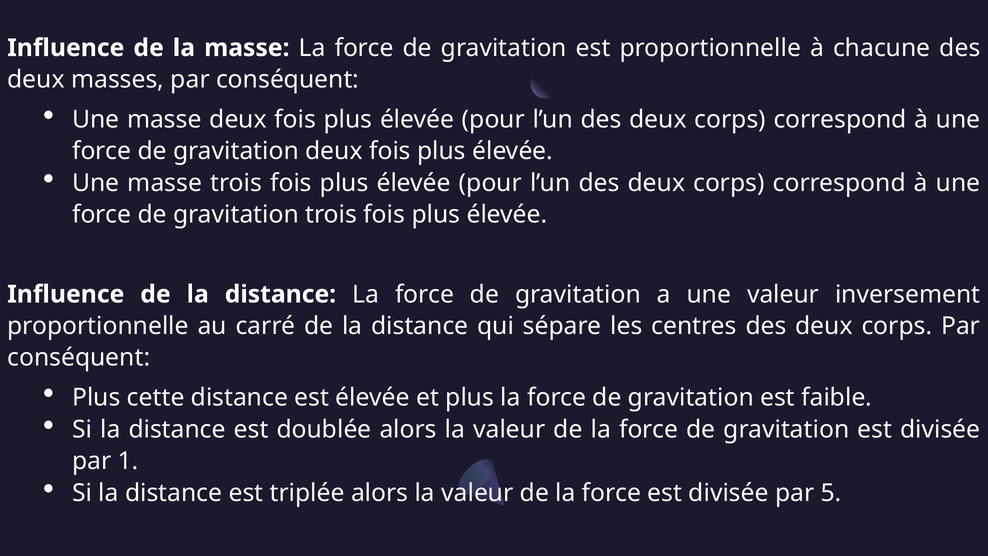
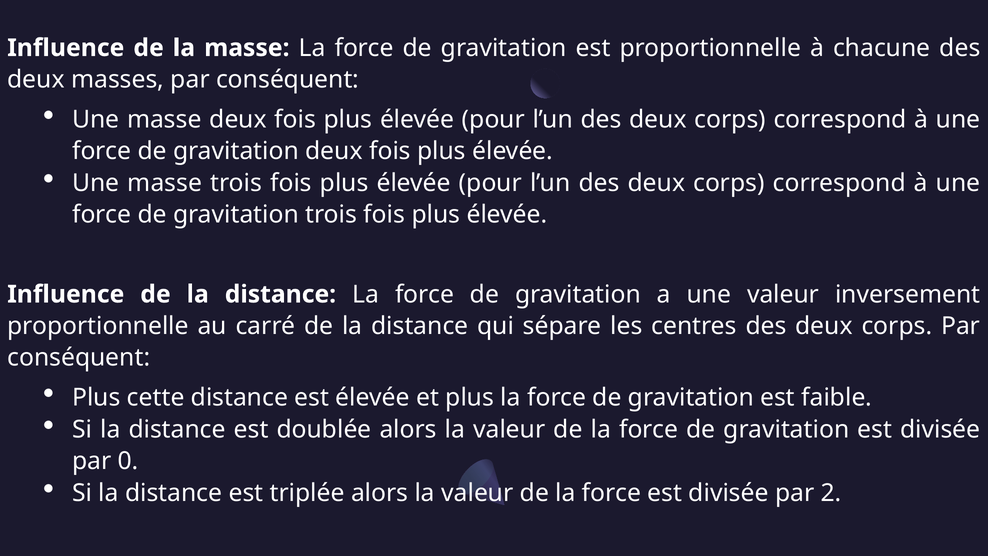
1: 1 -> 0 (128, 461)
5: 5 -> 2 (831, 493)
